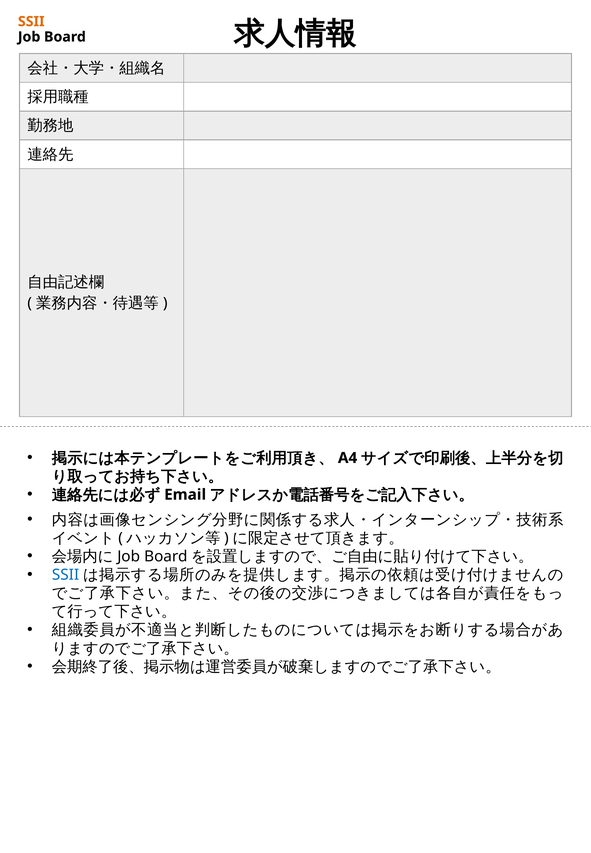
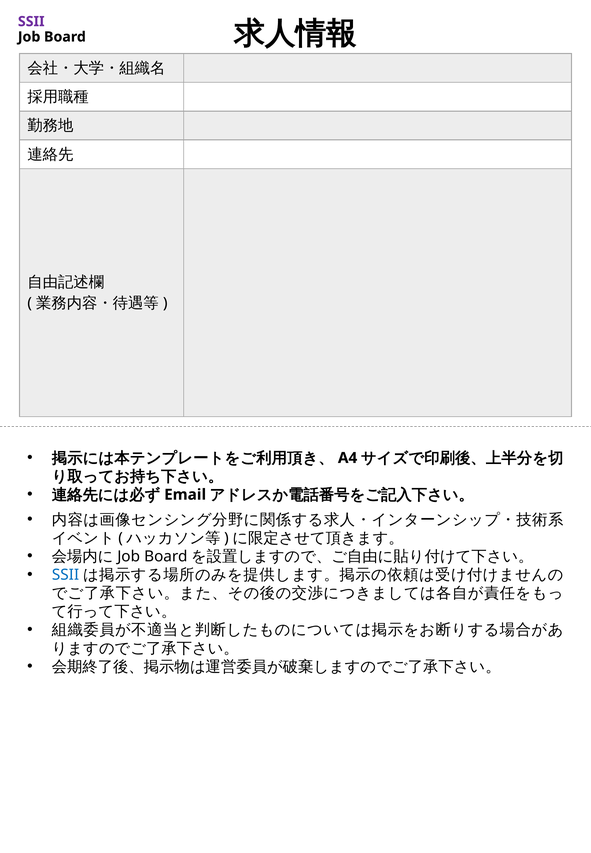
SSII colour: orange -> purple (31, 22)
